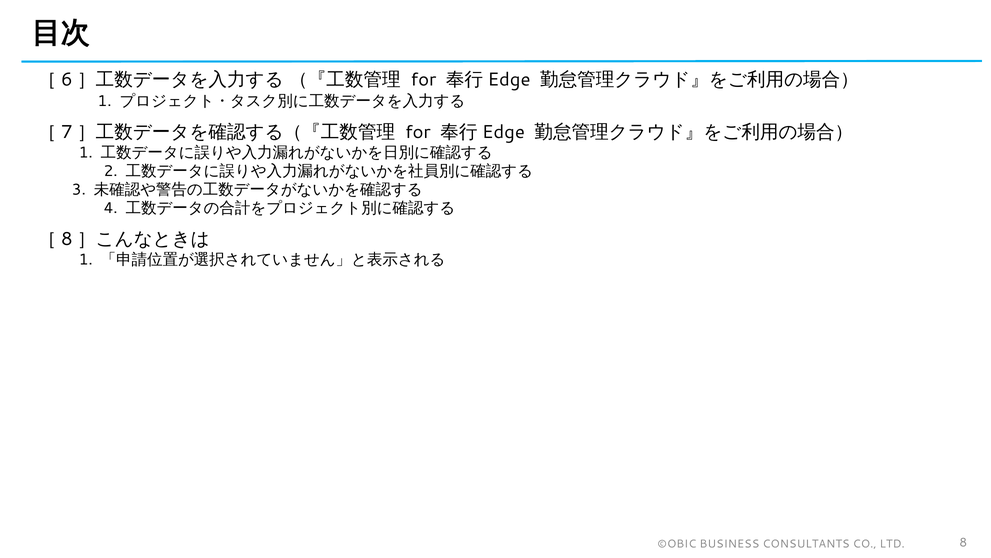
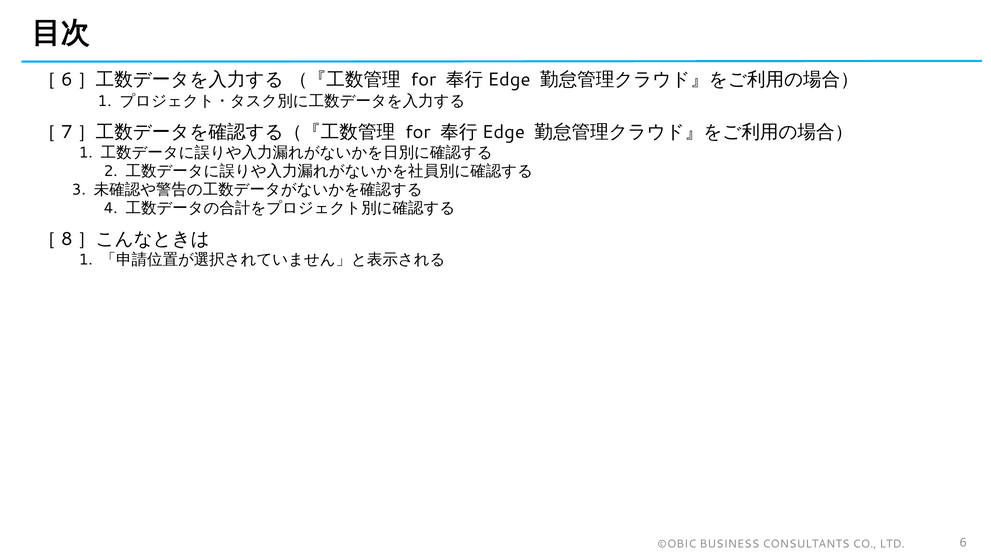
8: 8 -> 6 (963, 542)
